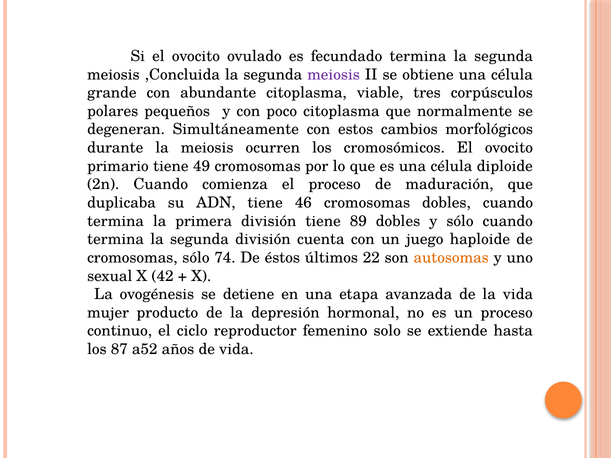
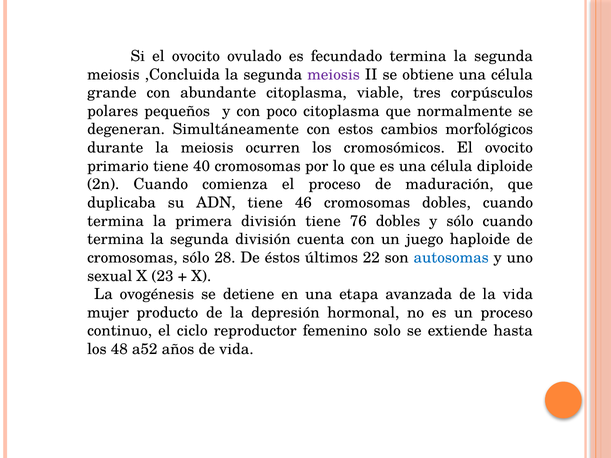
49: 49 -> 40 (202, 166)
89: 89 -> 76 (358, 221)
74: 74 -> 28 (225, 258)
autosomas colour: orange -> blue (451, 258)
42: 42 -> 23 (163, 276)
87: 87 -> 48 (119, 349)
